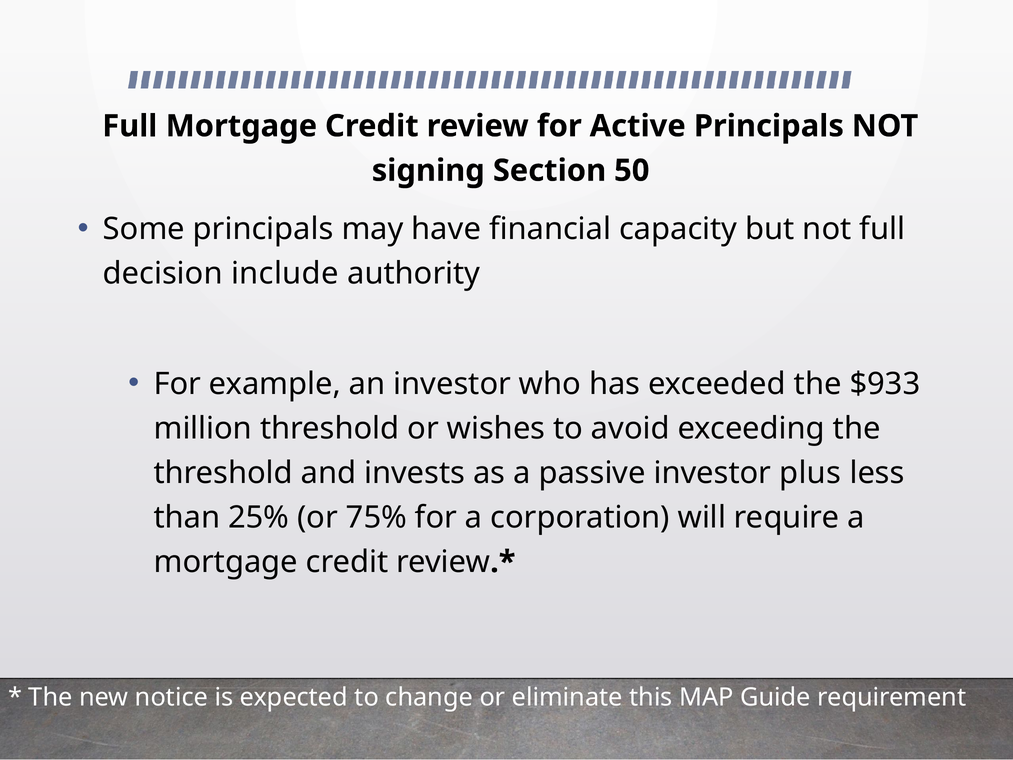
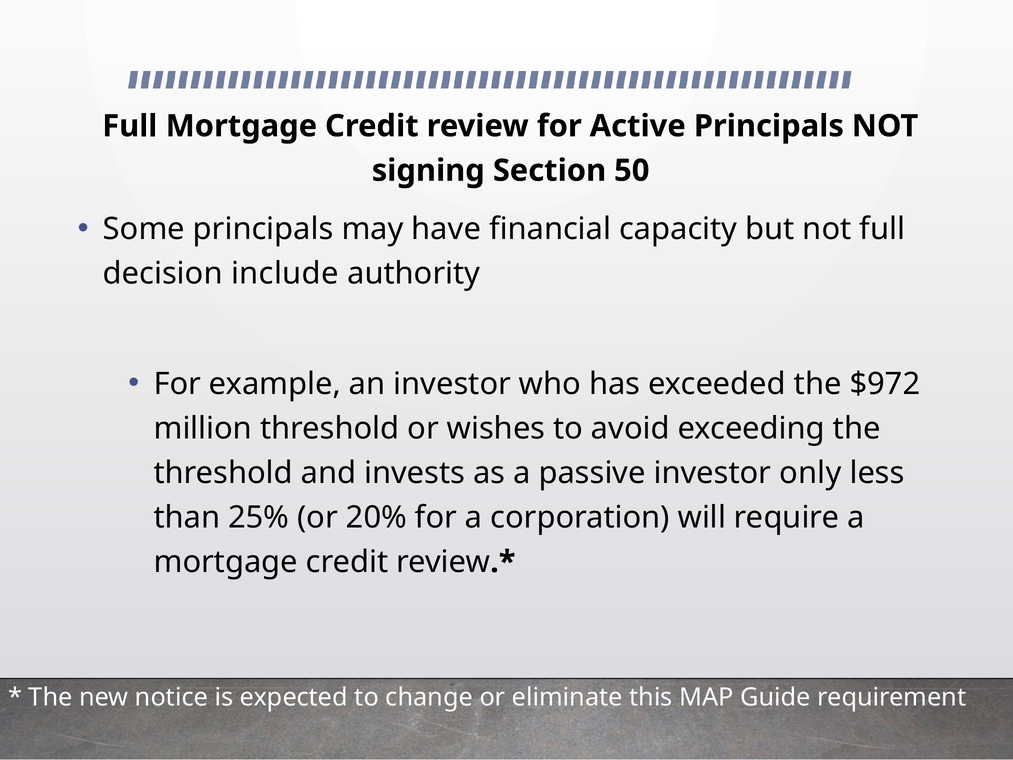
$933: $933 -> $972 (885, 384)
plus: plus -> only (810, 473)
75%: 75% -> 20% (376, 517)
